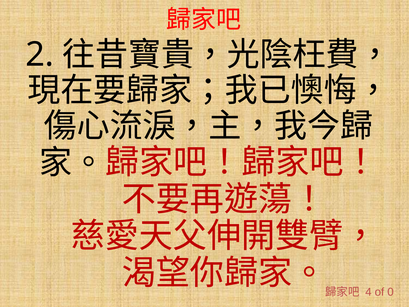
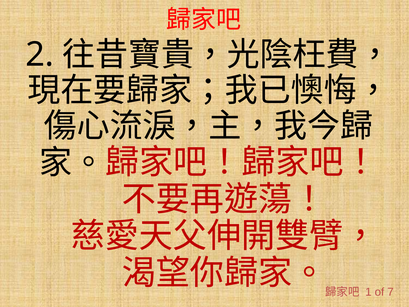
4: 4 -> 1 (368, 292)
0: 0 -> 7 (391, 292)
